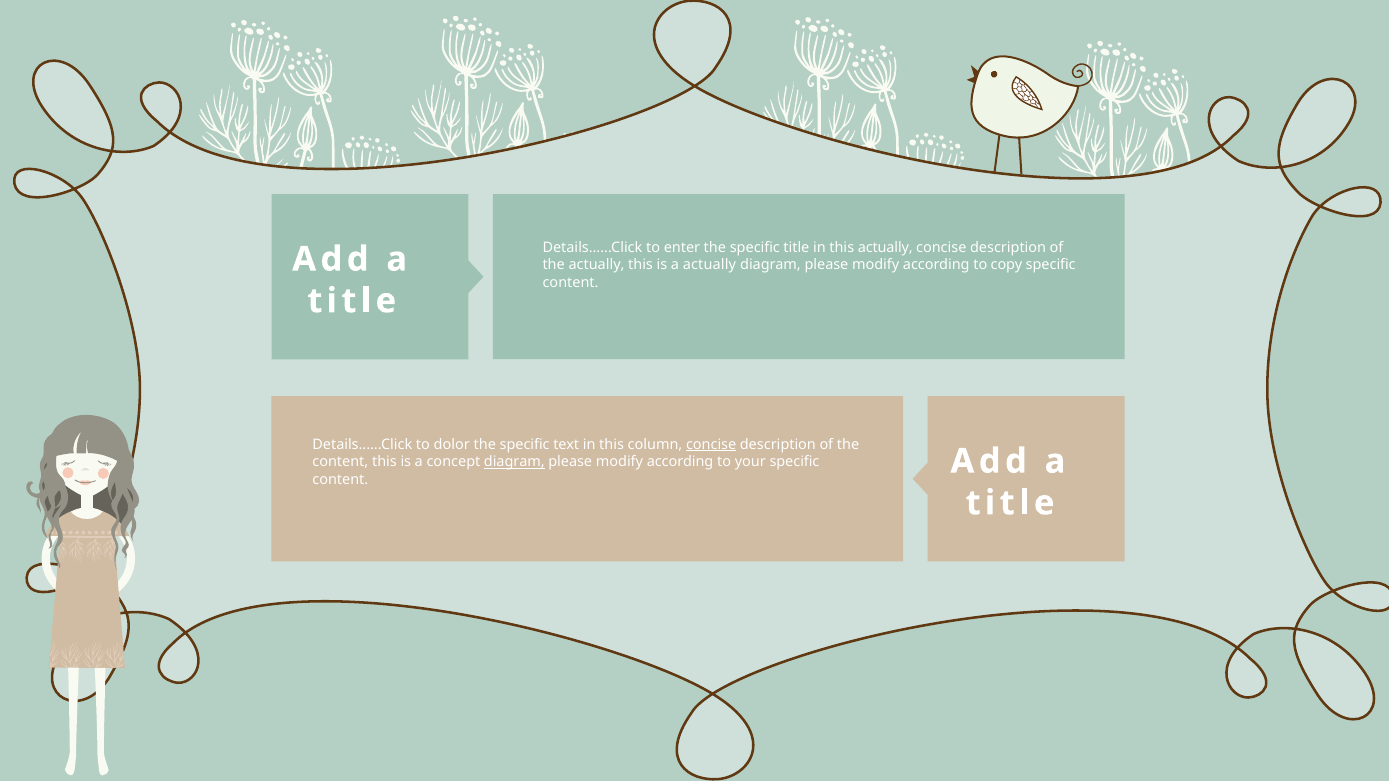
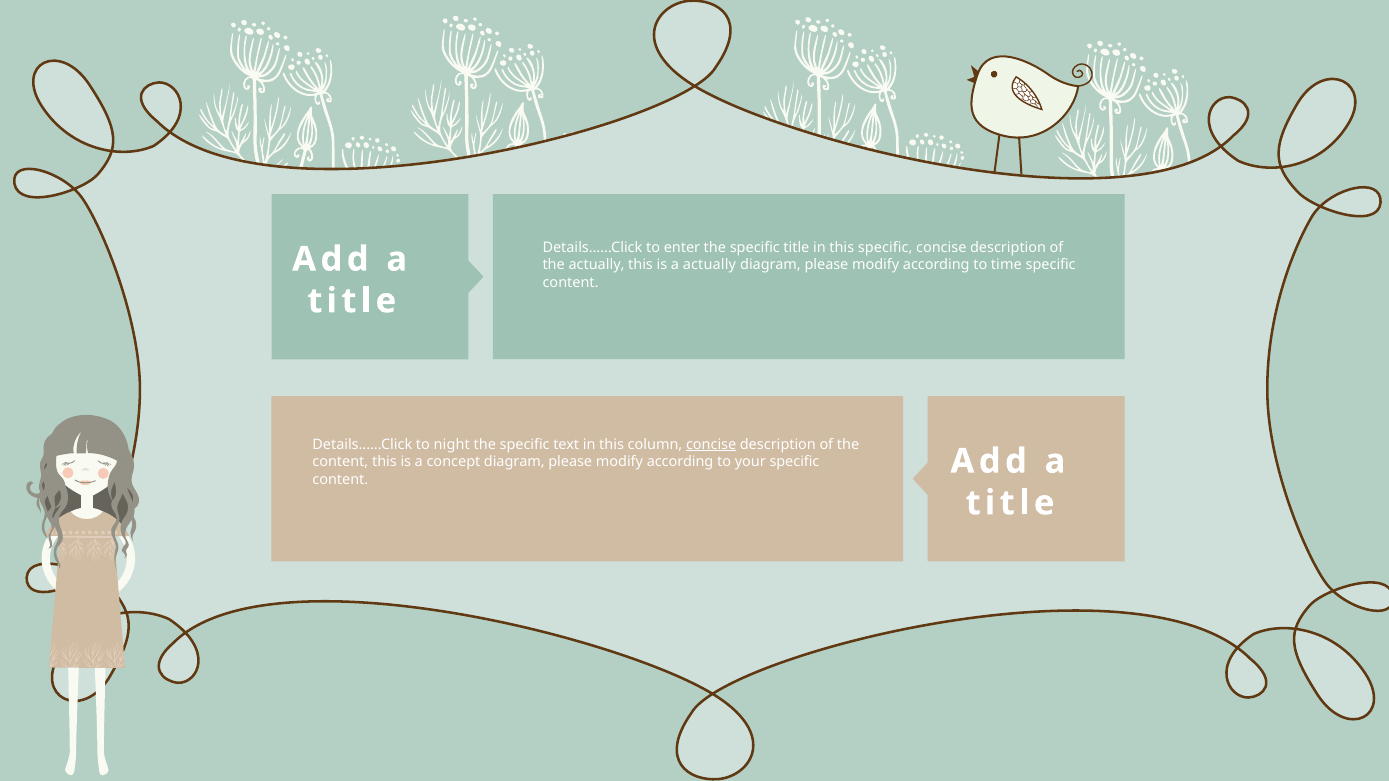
this actually: actually -> specific (885, 248)
copy: copy -> time (1006, 265)
dolor: dolor -> night (452, 445)
diagram underline: present -> none (514, 462)
